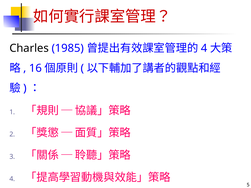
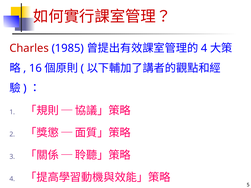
Charles colour: black -> red (29, 48)
